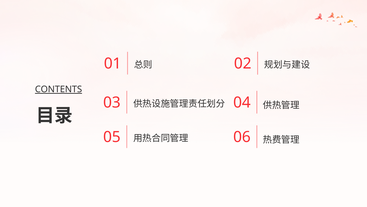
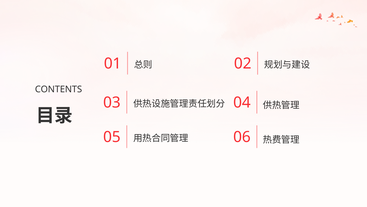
CONTENTS underline: present -> none (59, 89)
